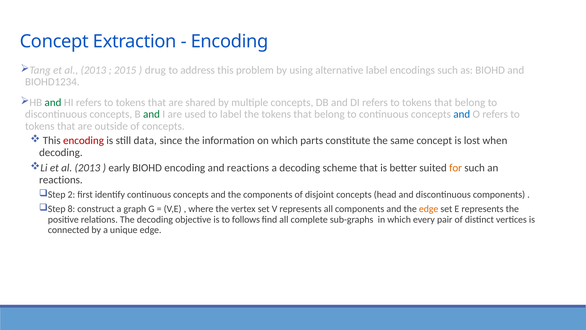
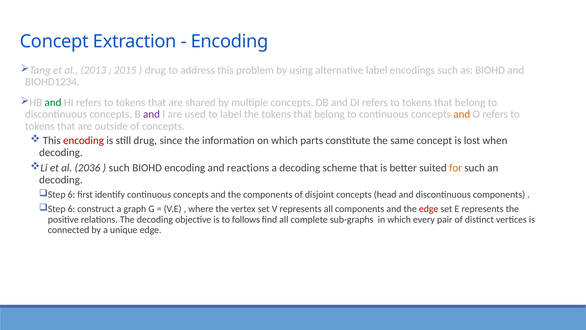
and colour: green -> purple (152, 114)
and colour: blue -> orange (462, 114)
still data: data -> drug (145, 140)
2013: 2013 -> 2036 (87, 168)
early: early -> such (119, 168)
reactions: reactions -> decoding (61, 180)
2: 2 -> 6 (71, 195)
8: 8 -> 6 (71, 209)
edge colour: orange -> red (429, 209)
